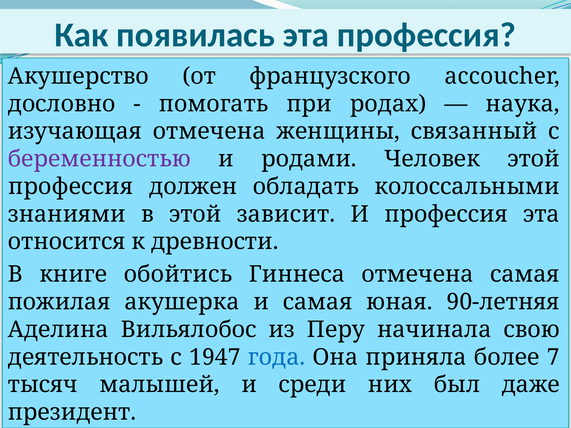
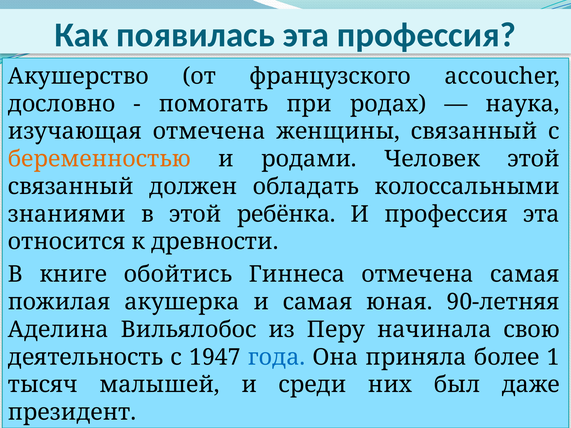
беременностью colour: purple -> orange (99, 159)
профессия: профессия -> связанный (71, 187)
зависит: зависит -> ребёнка (286, 214)
7: 7 -> 1 (553, 357)
